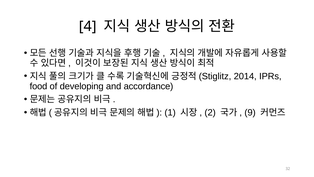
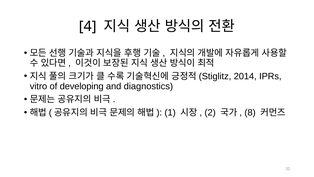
food: food -> vitro (38, 86)
accordance: accordance -> diagnostics (148, 86)
9: 9 -> 8 (250, 112)
